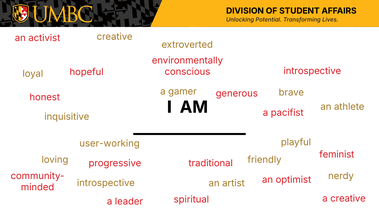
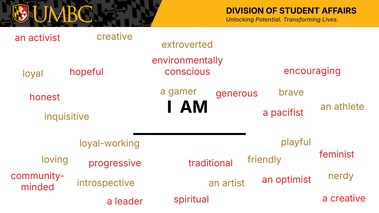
introspective: introspective -> encouraging (312, 71)
user-working: user-working -> loyal-working (110, 144)
